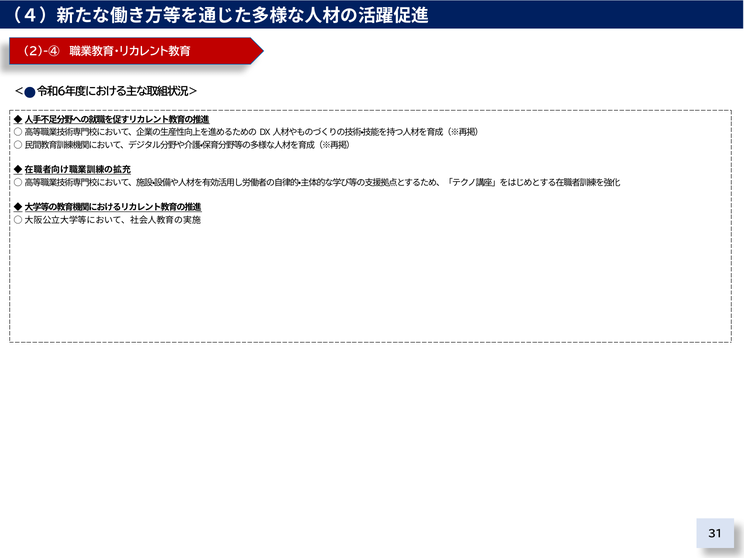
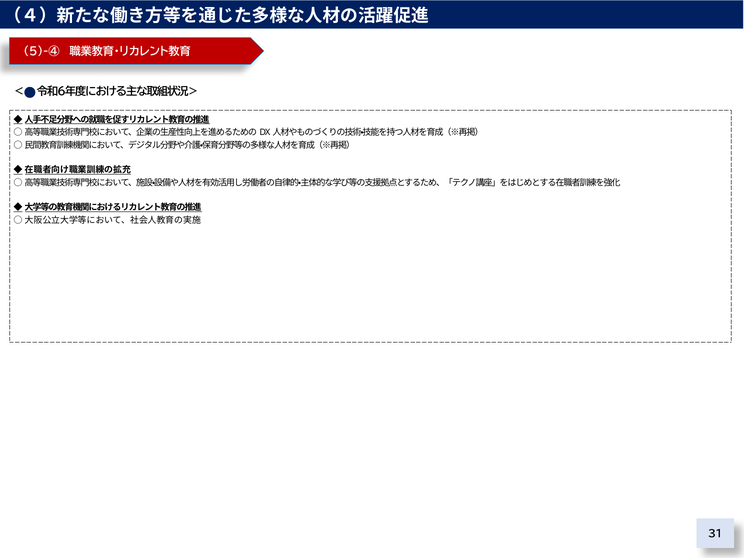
2)-④: 2)-④ -> 5)-④ (41, 52)
